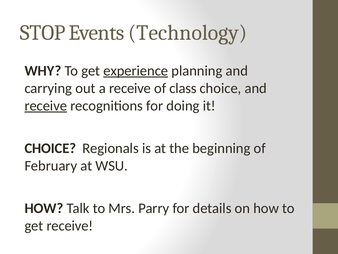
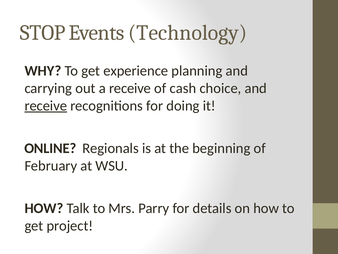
experience underline: present -> none (136, 71)
class: class -> cash (183, 88)
CHOICE: CHOICE -> ONLINE (50, 148)
get receive: receive -> project (70, 225)
